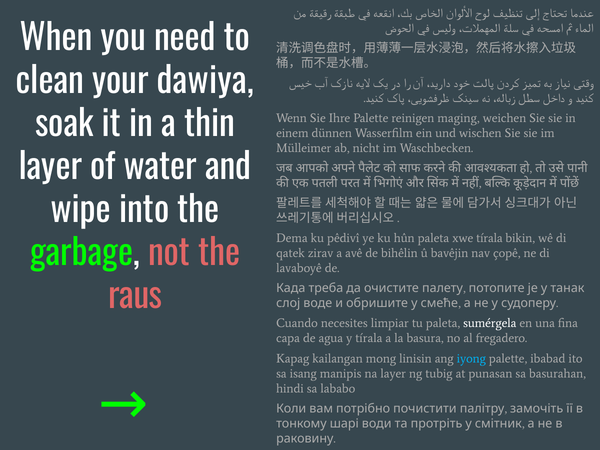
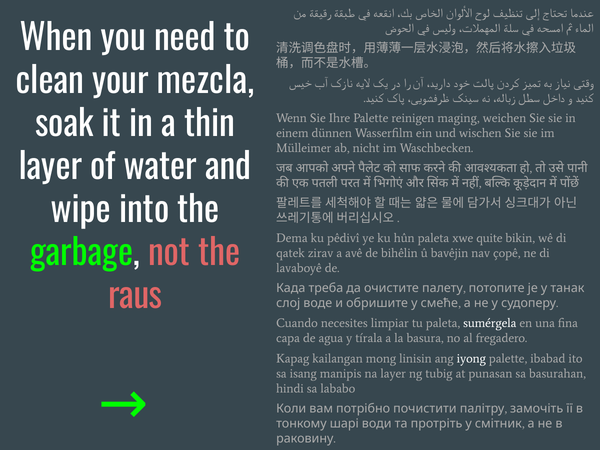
dawiya: dawiya -> mezcla (205, 82)
xwe tírala: tírala -> quite (489, 238)
iyong colour: light blue -> white (471, 358)
